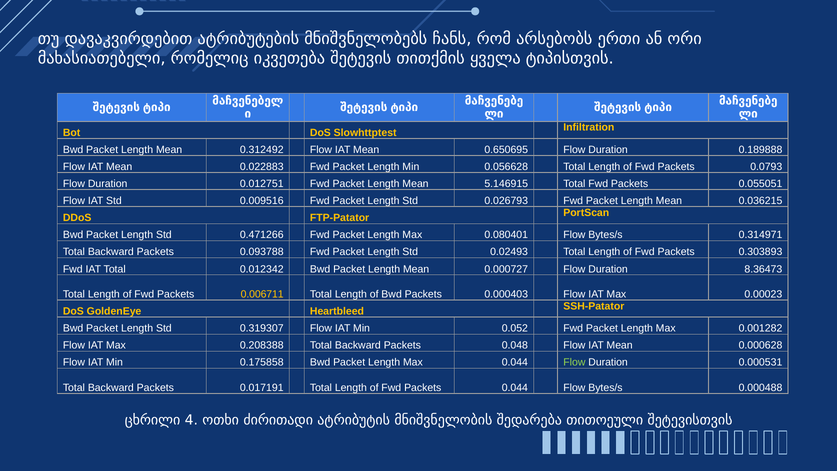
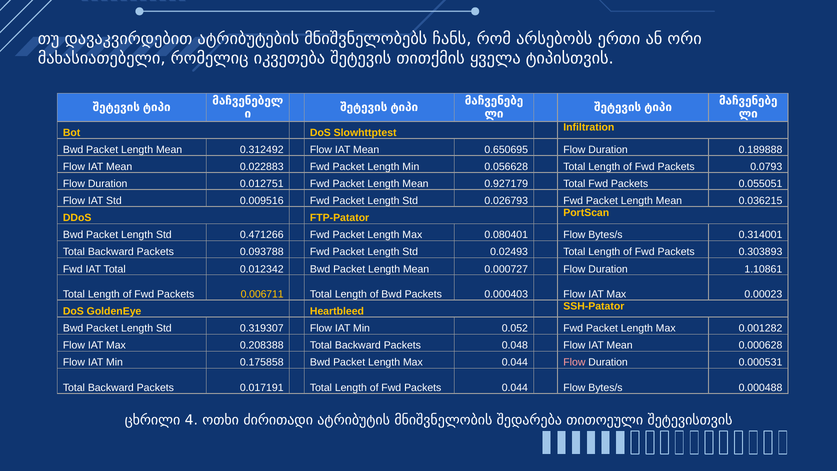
5.146915: 5.146915 -> 0.927179 (506, 184)
0.314971: 0.314971 -> 0.314001 (761, 235)
8.36473: 8.36473 -> 1.10861 (763, 269)
Flow colour: light green -> pink (574, 362)
